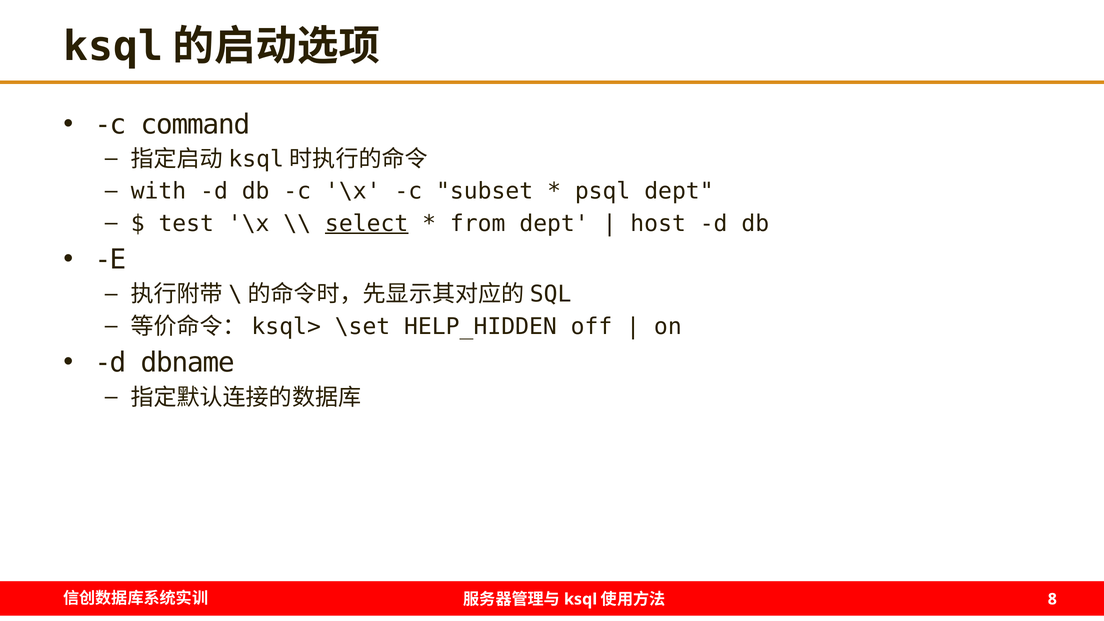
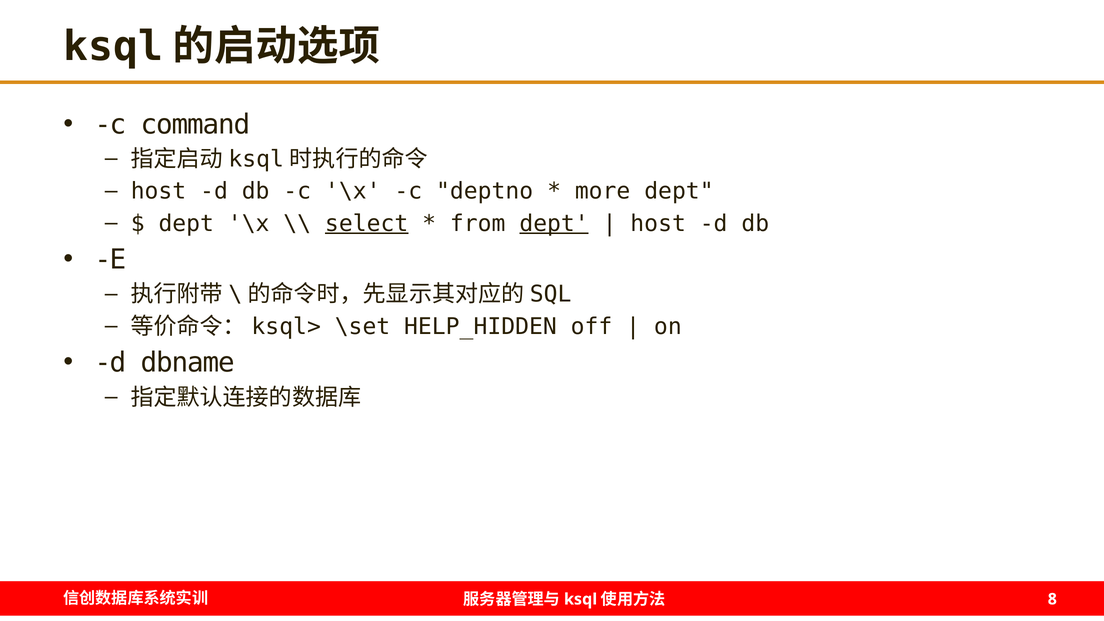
with: with -> host (158, 191)
subset: subset -> deptno (485, 191)
psql: psql -> more (603, 191)
test: test -> dept (186, 224)
dept underline: none -> present (554, 224)
